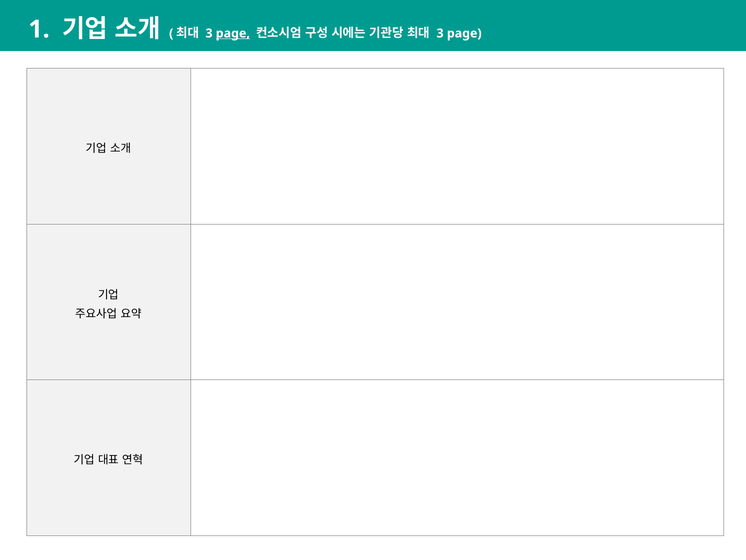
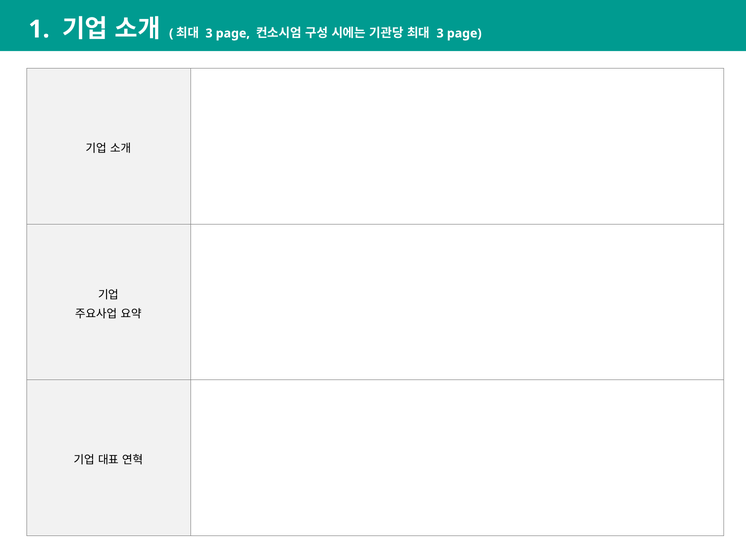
page underline: present -> none (233, 33)
